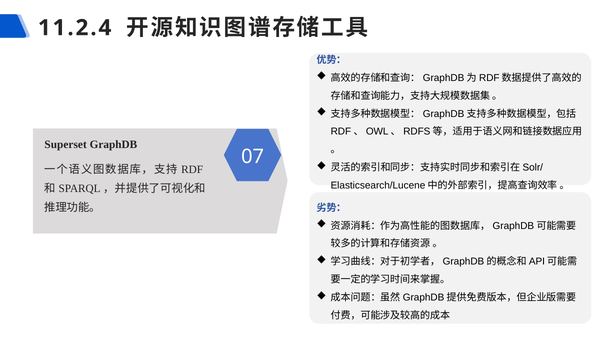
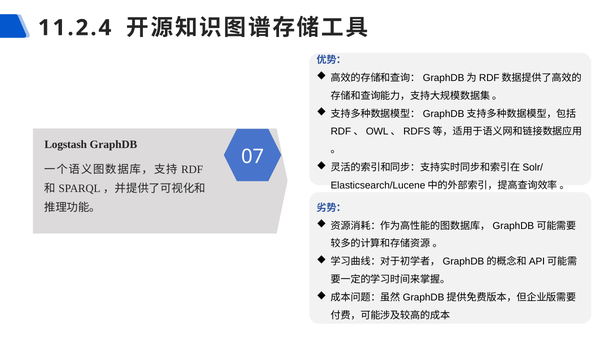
Superset: Superset -> Logstash (66, 145)
